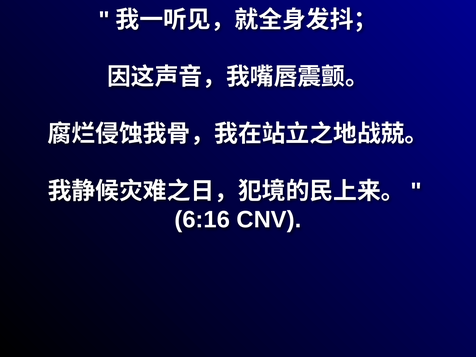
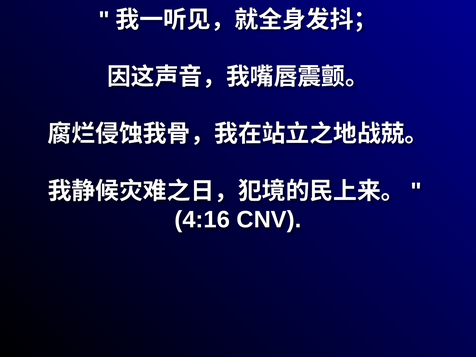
6:16: 6:16 -> 4:16 (202, 220)
